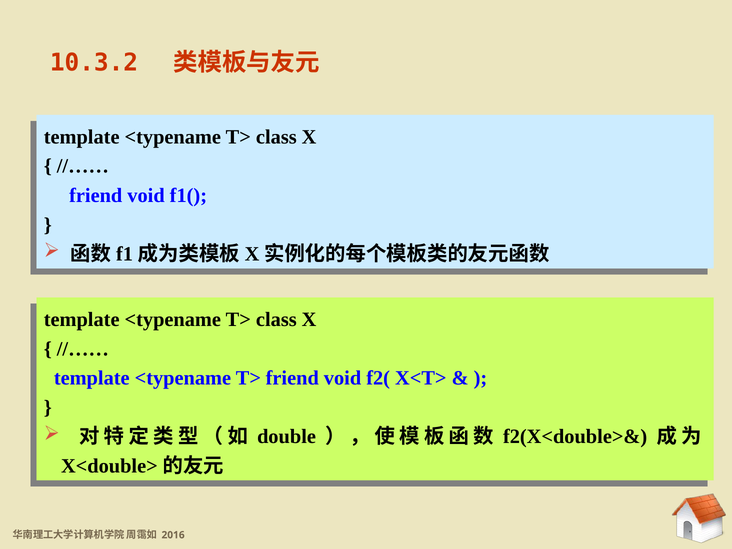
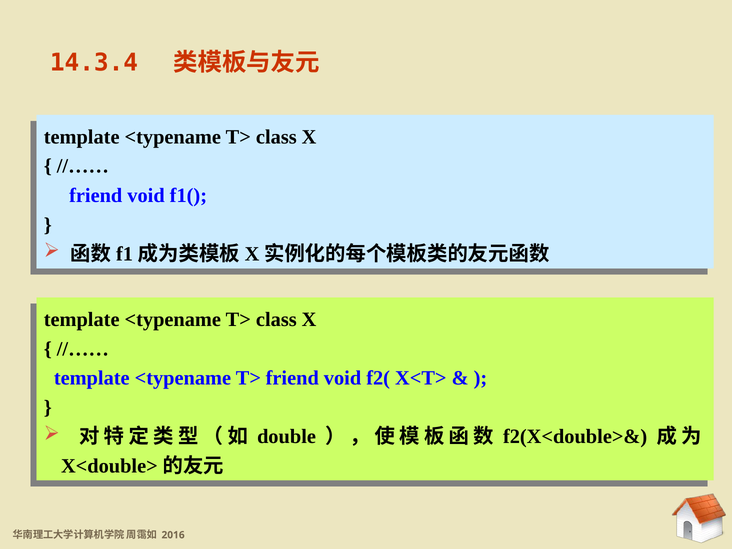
10.3.2: 10.3.2 -> 14.3.4 (94, 63)
